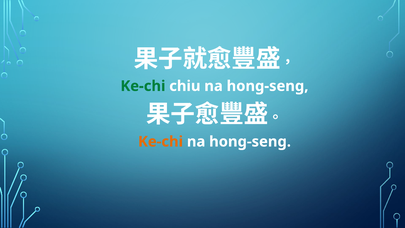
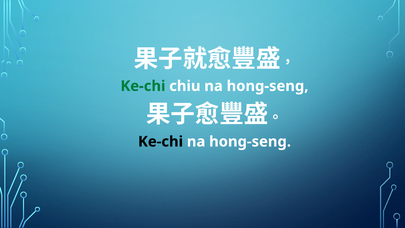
Ke-chi colour: orange -> black (161, 142)
